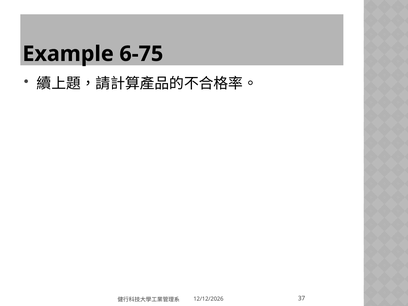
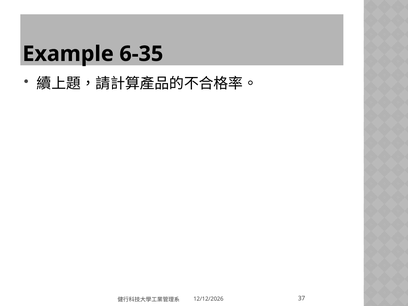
6-75: 6-75 -> 6-35 (141, 54)
